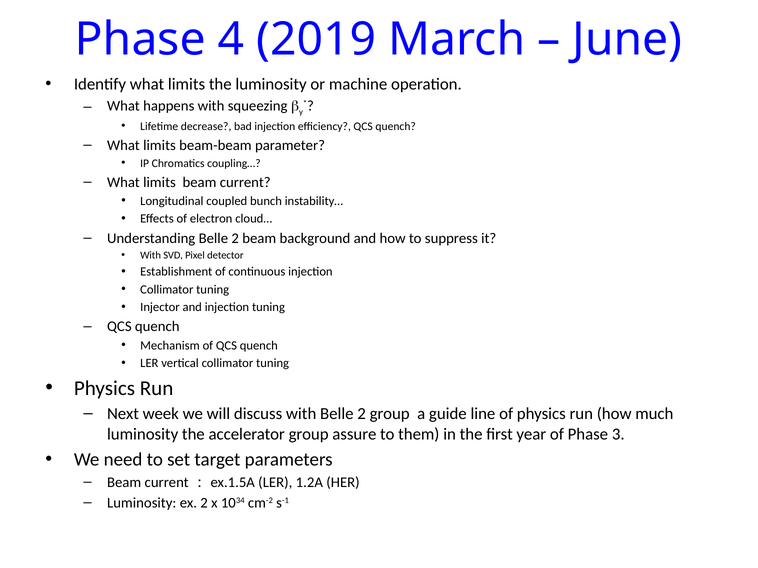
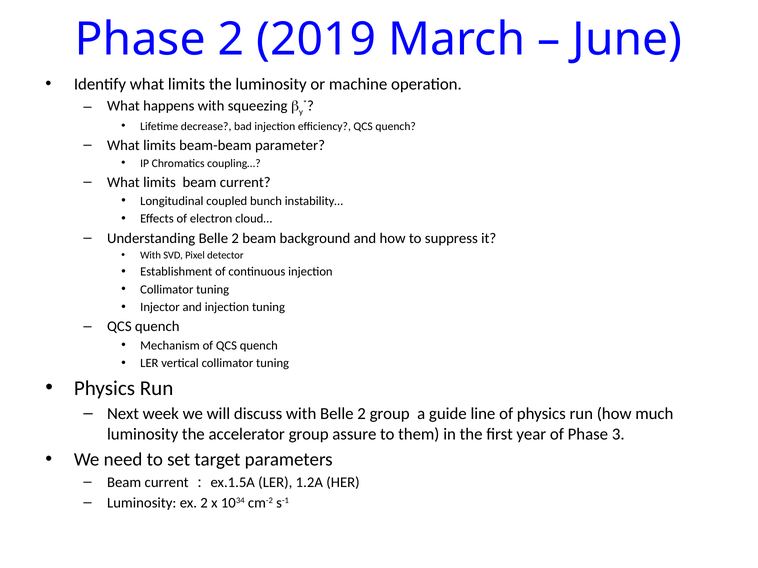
Phase 4: 4 -> 2 (231, 39)
